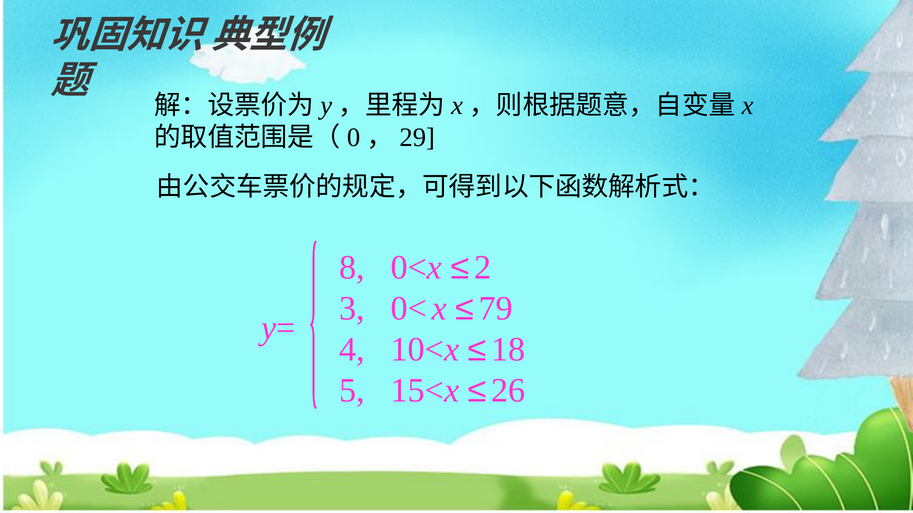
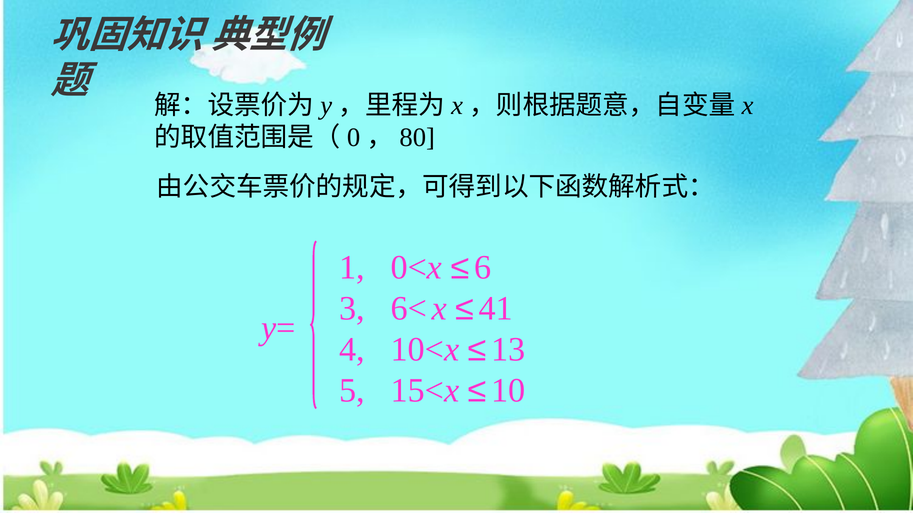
29: 29 -> 80 (417, 138)
8: 8 -> 1 (352, 268)
2: 2 -> 6 (483, 268)
0<: 0< -> 6< (409, 309)
79: 79 -> 41 (496, 309)
18: 18 -> 13 (508, 350)
26: 26 -> 10 (508, 391)
